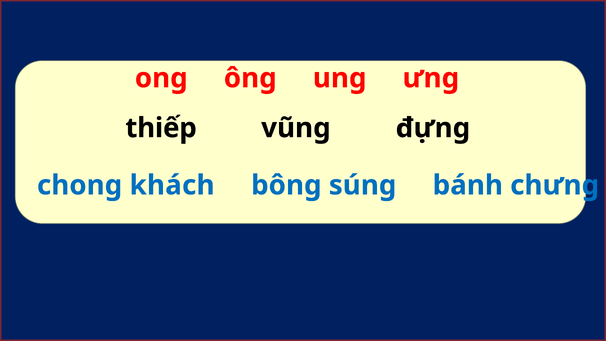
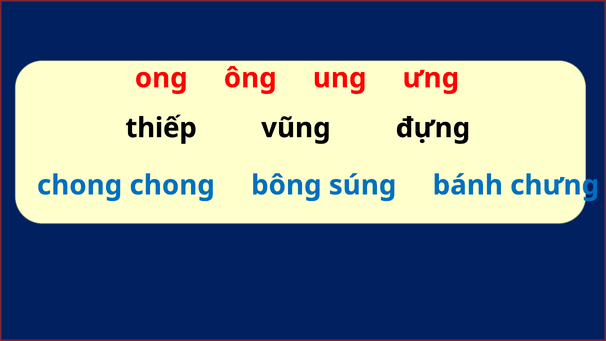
chong khách: khách -> chong (172, 185)
